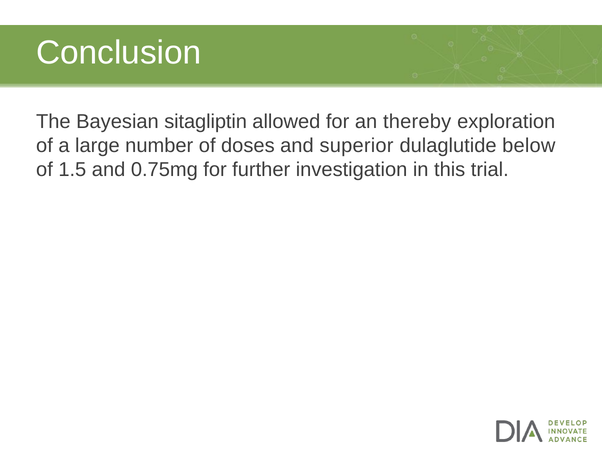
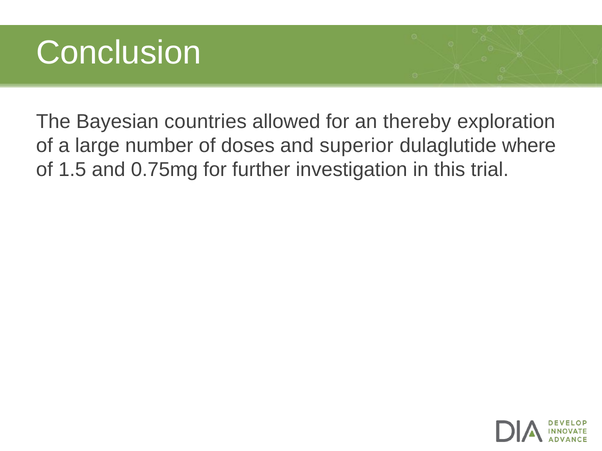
sitagliptin: sitagliptin -> countries (206, 122)
below: below -> where (529, 146)
